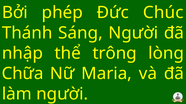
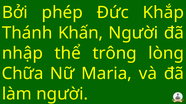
Chúc: Chúc -> Khắp (163, 13)
Sáng: Sáng -> Khấn (81, 33)
